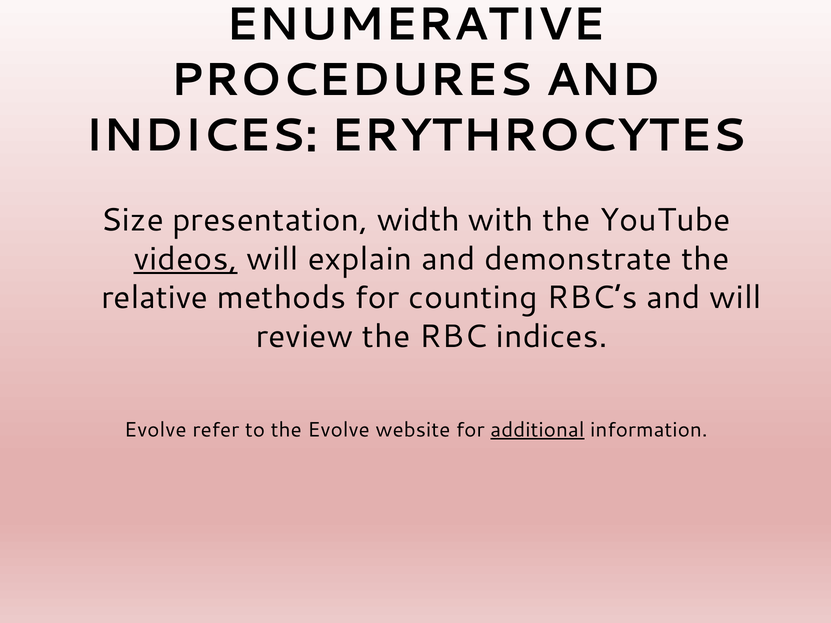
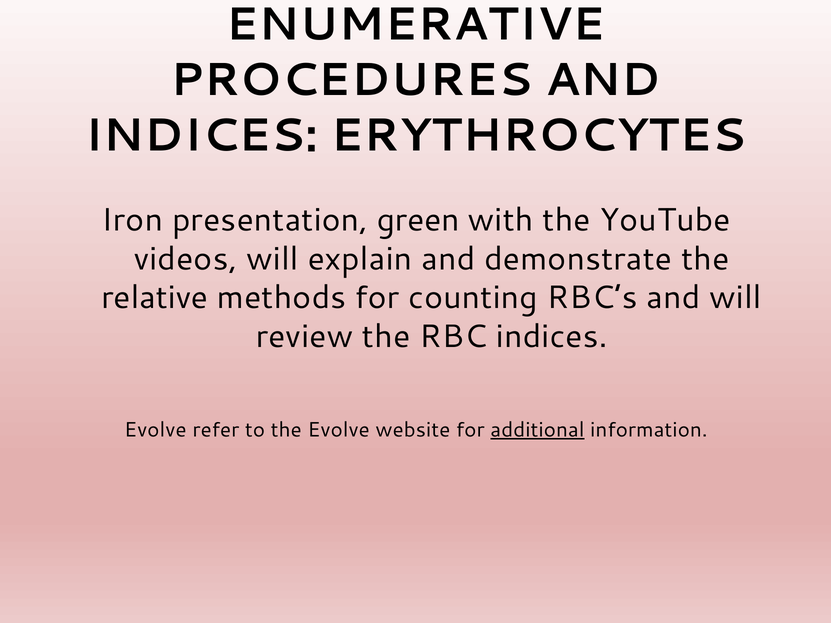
Size: Size -> Iron (132, 220)
width: width -> green (418, 220)
videos underline: present -> none (186, 259)
